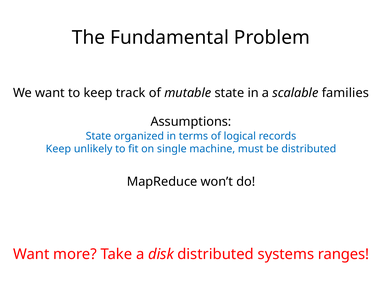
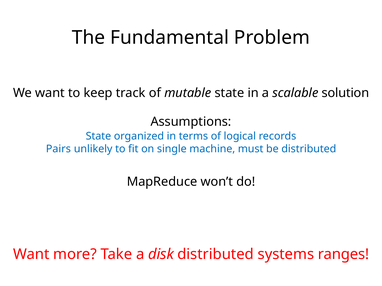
families: families -> solution (345, 93)
Keep: Keep -> Pairs (58, 149)
